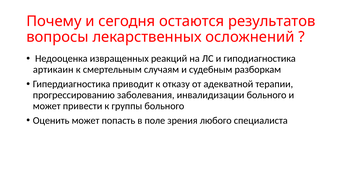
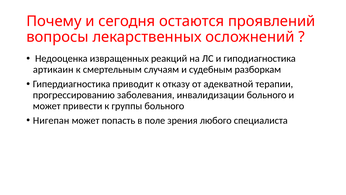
результатов: результатов -> проявлений (272, 21)
Оценить: Оценить -> Нигепан (51, 120)
